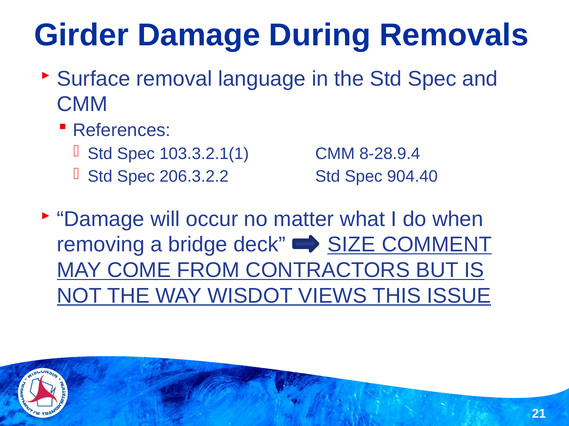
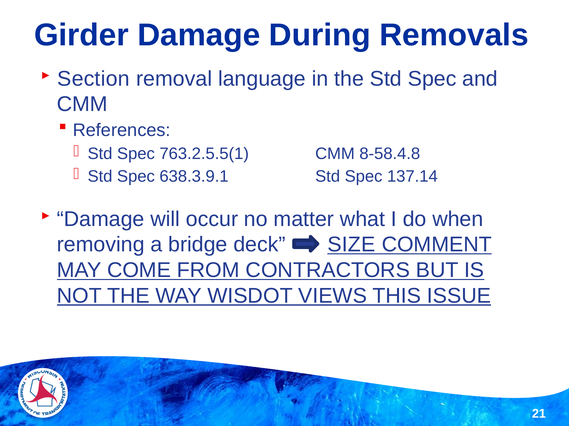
Surface: Surface -> Section (93, 79)
103.3.2.1(1: 103.3.2.1(1 -> 763.2.5.5(1 (204, 154)
8-28.9.4: 8-28.9.4 -> 8-58.4.8 (390, 154)
206.3.2.2: 206.3.2.2 -> 638.3.9.1 (194, 177)
904.40: 904.40 -> 137.14 (412, 177)
